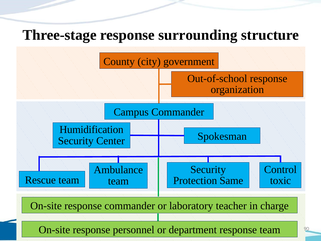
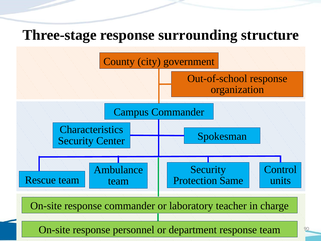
Humidification: Humidification -> Characteristics (91, 129)
toxic: toxic -> units (280, 180)
